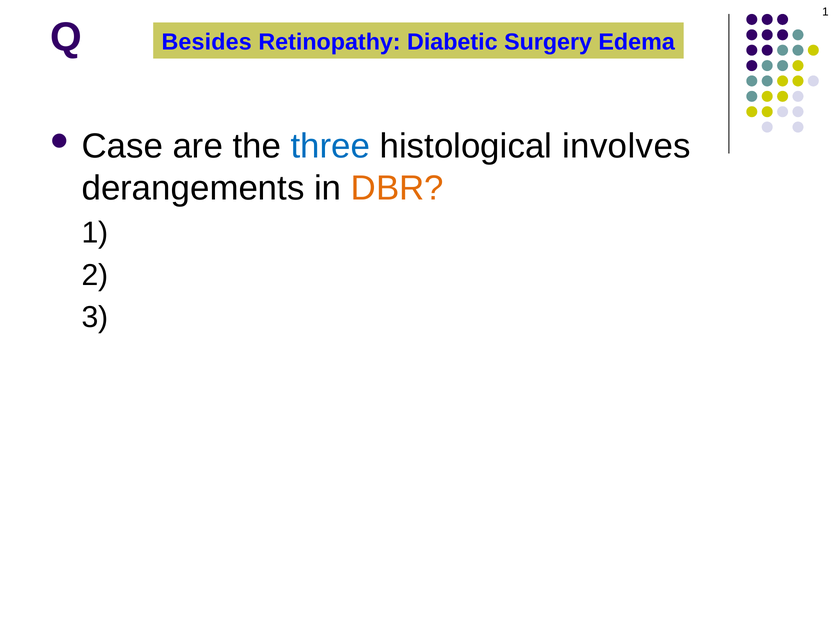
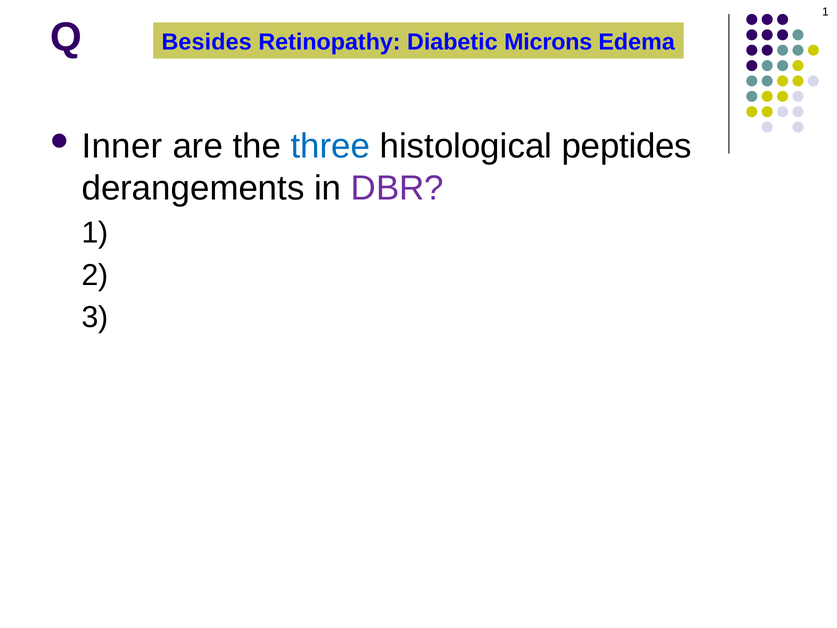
Surgery: Surgery -> Microns (548, 42)
Case: Case -> Inner (122, 146)
involves: involves -> peptides (627, 146)
DBR colour: orange -> purple (397, 188)
